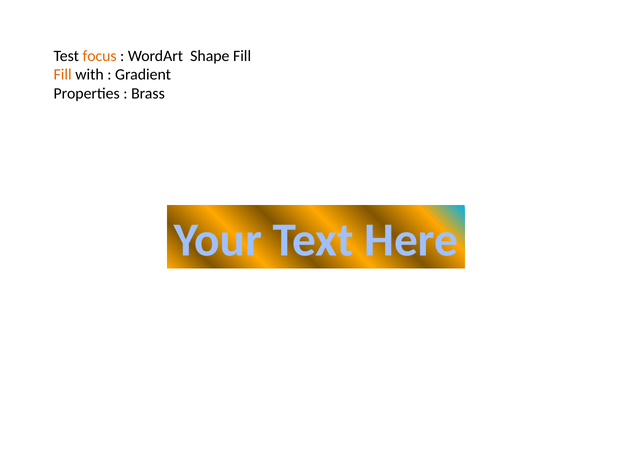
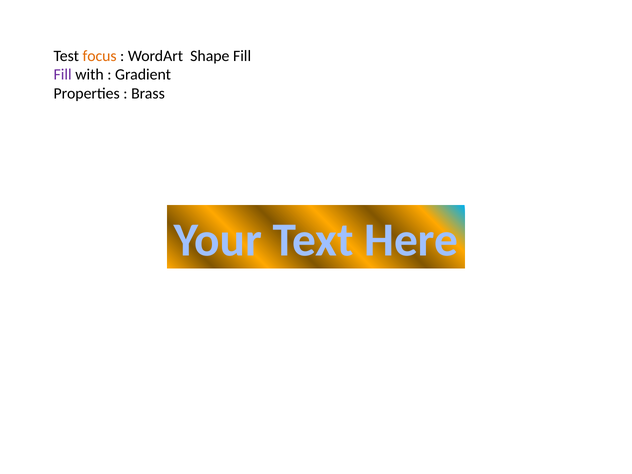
Fill colour: orange -> purple (63, 75)
